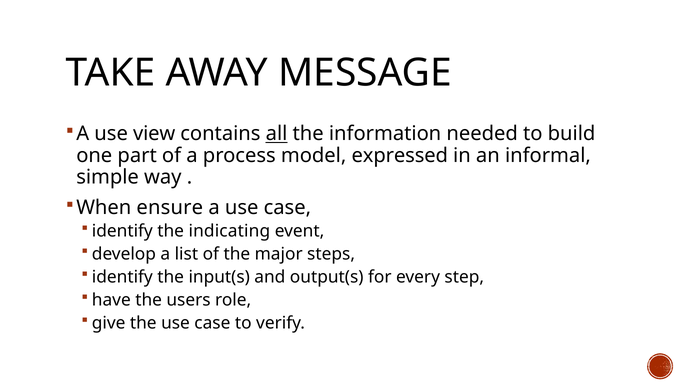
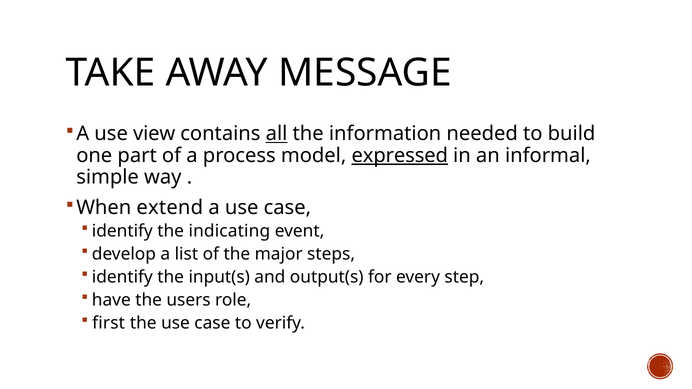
expressed underline: none -> present (400, 156)
ensure: ensure -> extend (170, 208)
give: give -> first (109, 323)
